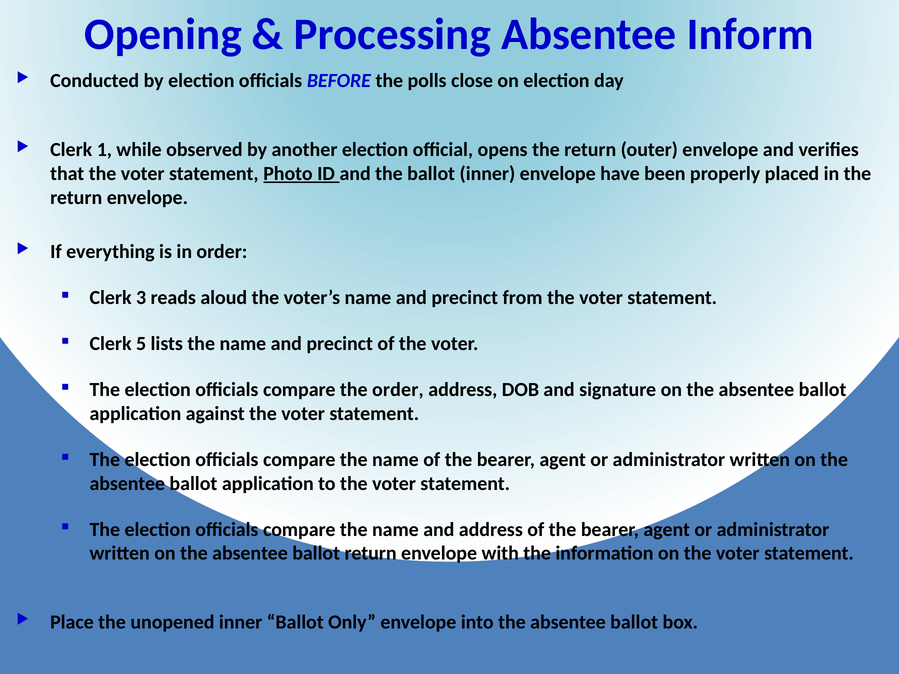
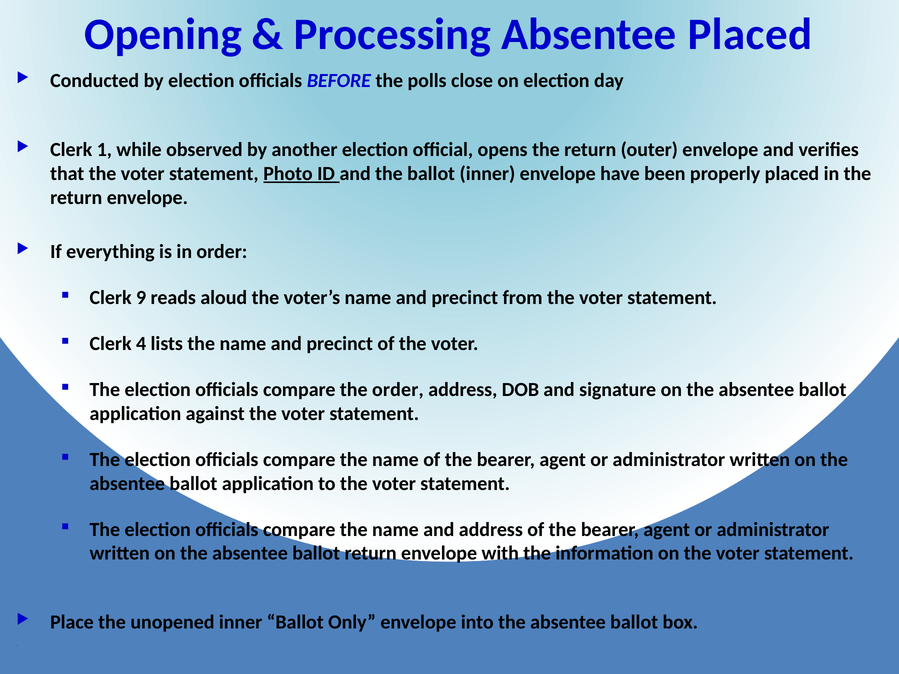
Absentee Inform: Inform -> Placed (750, 35)
3: 3 -> 9 (141, 298)
5: 5 -> 4 (141, 344)
